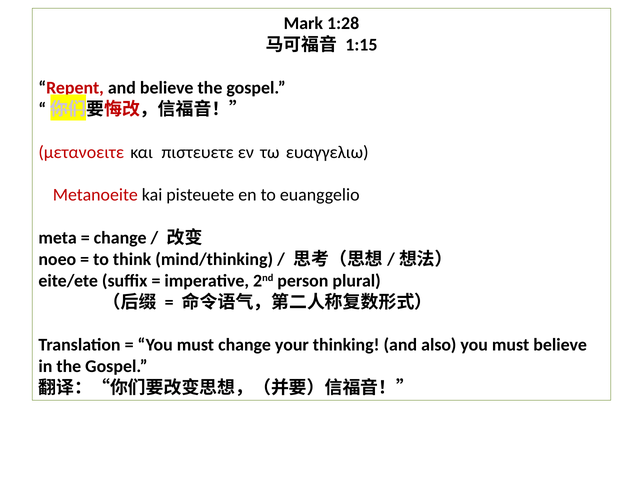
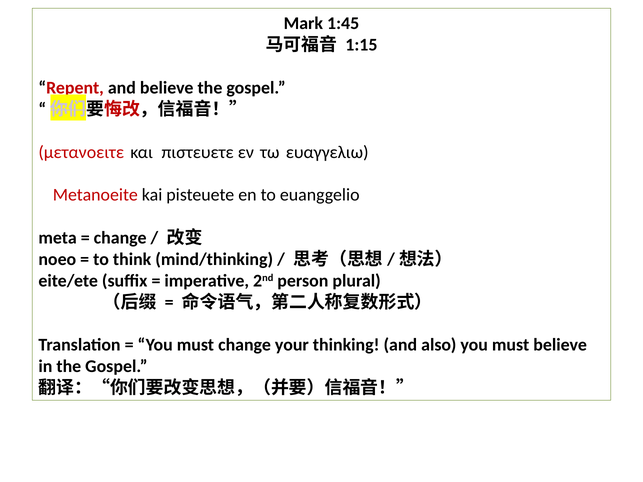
1:28: 1:28 -> 1:45 (343, 24)
